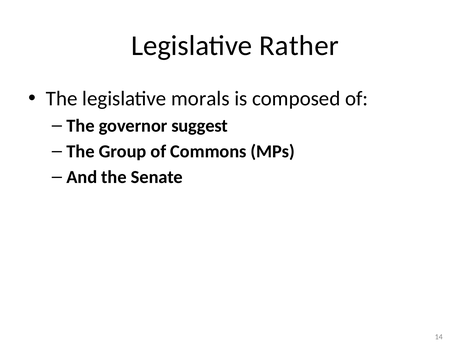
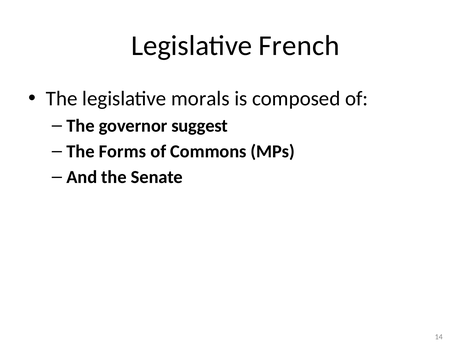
Rather: Rather -> French (299, 46)
Group: Group -> Forms (122, 152)
